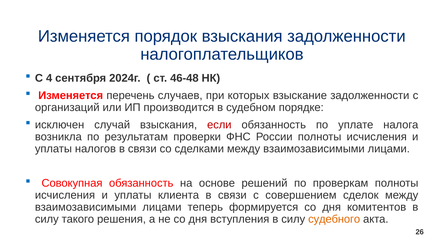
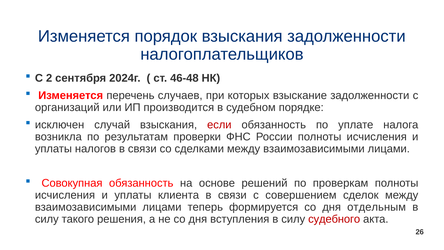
4: 4 -> 2 (49, 78)
комитентов: комитентов -> отдельным (377, 207)
судебного colour: orange -> red (334, 219)
